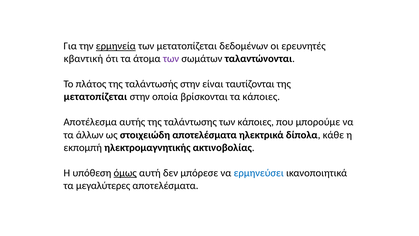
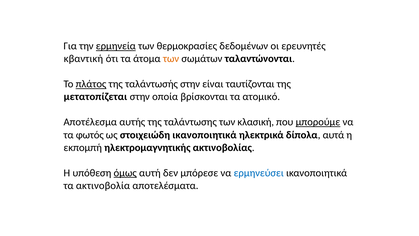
των μετατοπίζεται: μετατοπίζεται -> θερμοκρασίες (187, 46)
των colour: purple -> orange (171, 59)
πλάτος underline: none -> present (91, 84)
τα κάποιες: κάποιες -> ατομικό (261, 97)
των κάποιες: κάποιες -> κλασική (256, 122)
μπορούμε underline: none -> present (318, 122)
άλλων: άλλων -> φωτός (90, 135)
στοιχειώδη αποτελέσματα: αποτελέσματα -> ικανοποιητικά (205, 135)
κάθε: κάθε -> αυτά (333, 135)
μεγαλύτερες: μεγαλύτερες -> ακτινοβολία (103, 185)
